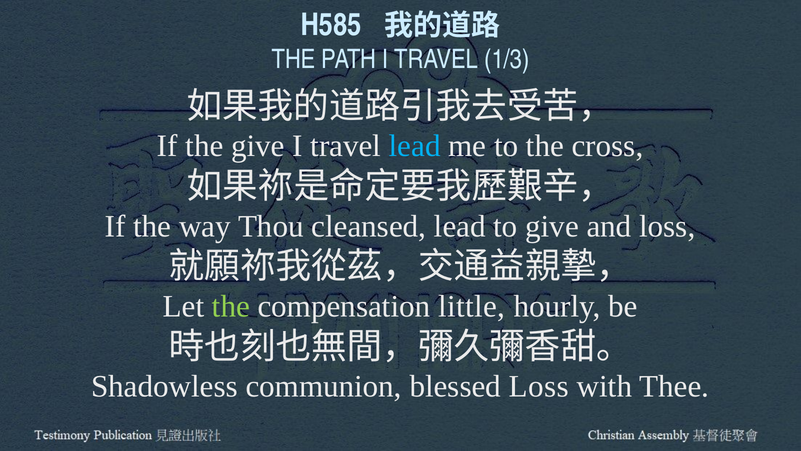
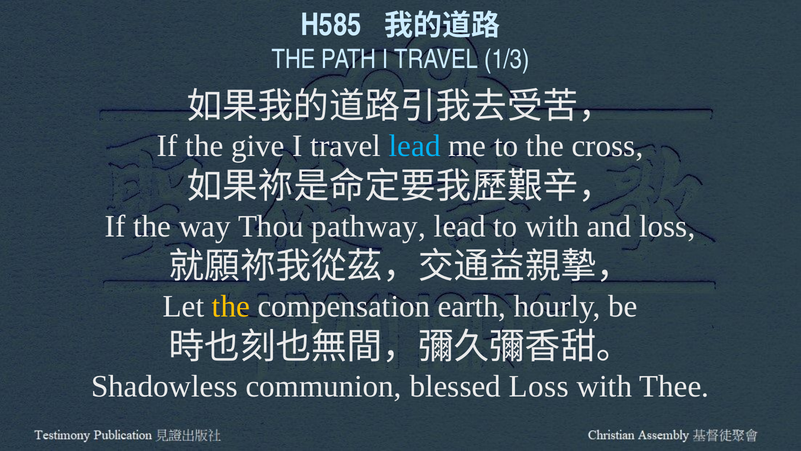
cleansed: cleansed -> pathway (369, 226)
to give: give -> with (552, 226)
the colour: light green -> yellow (231, 306)
little: little -> earth (472, 306)
